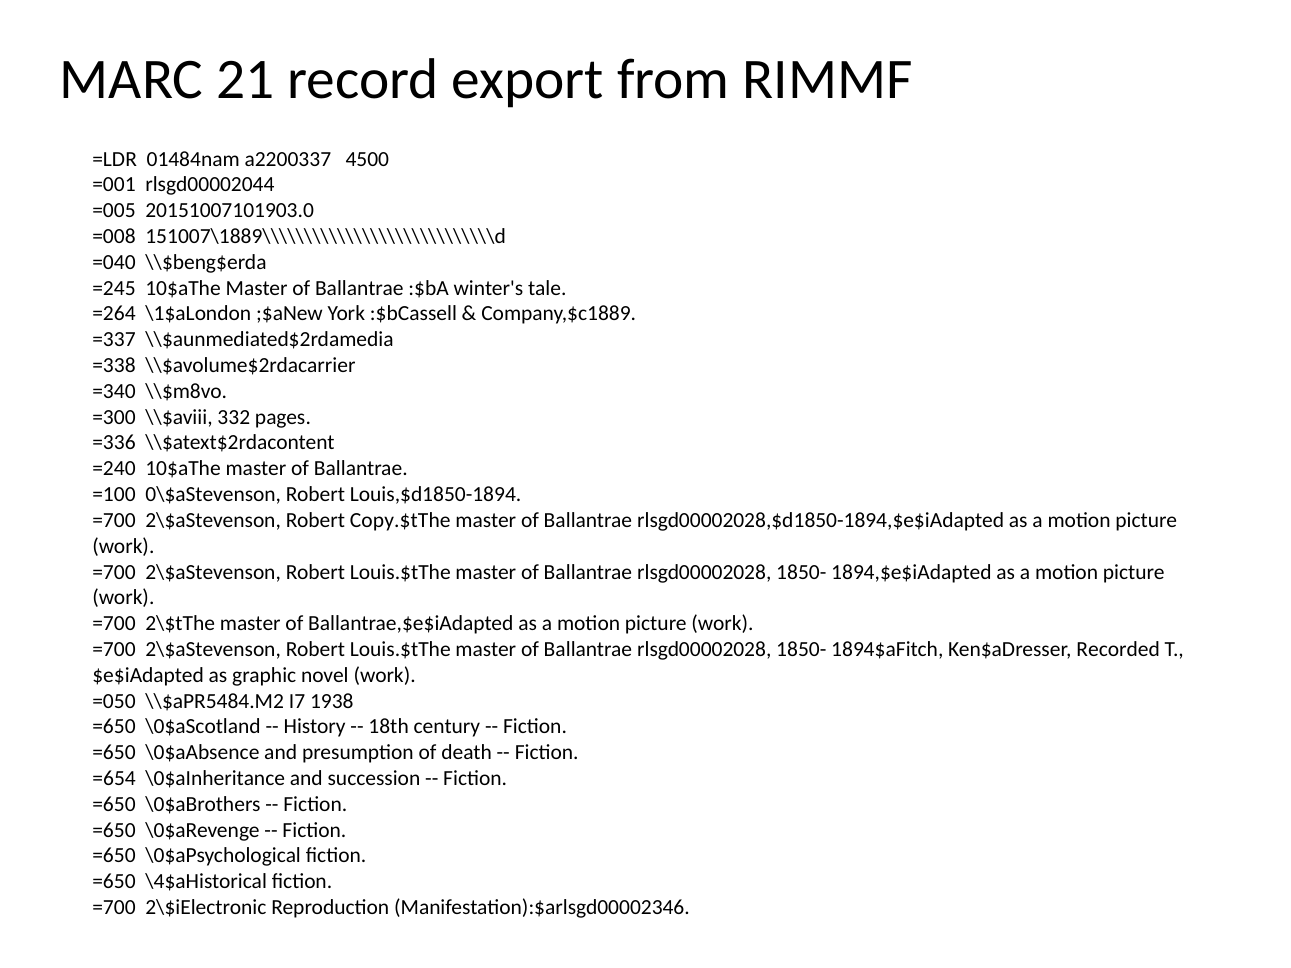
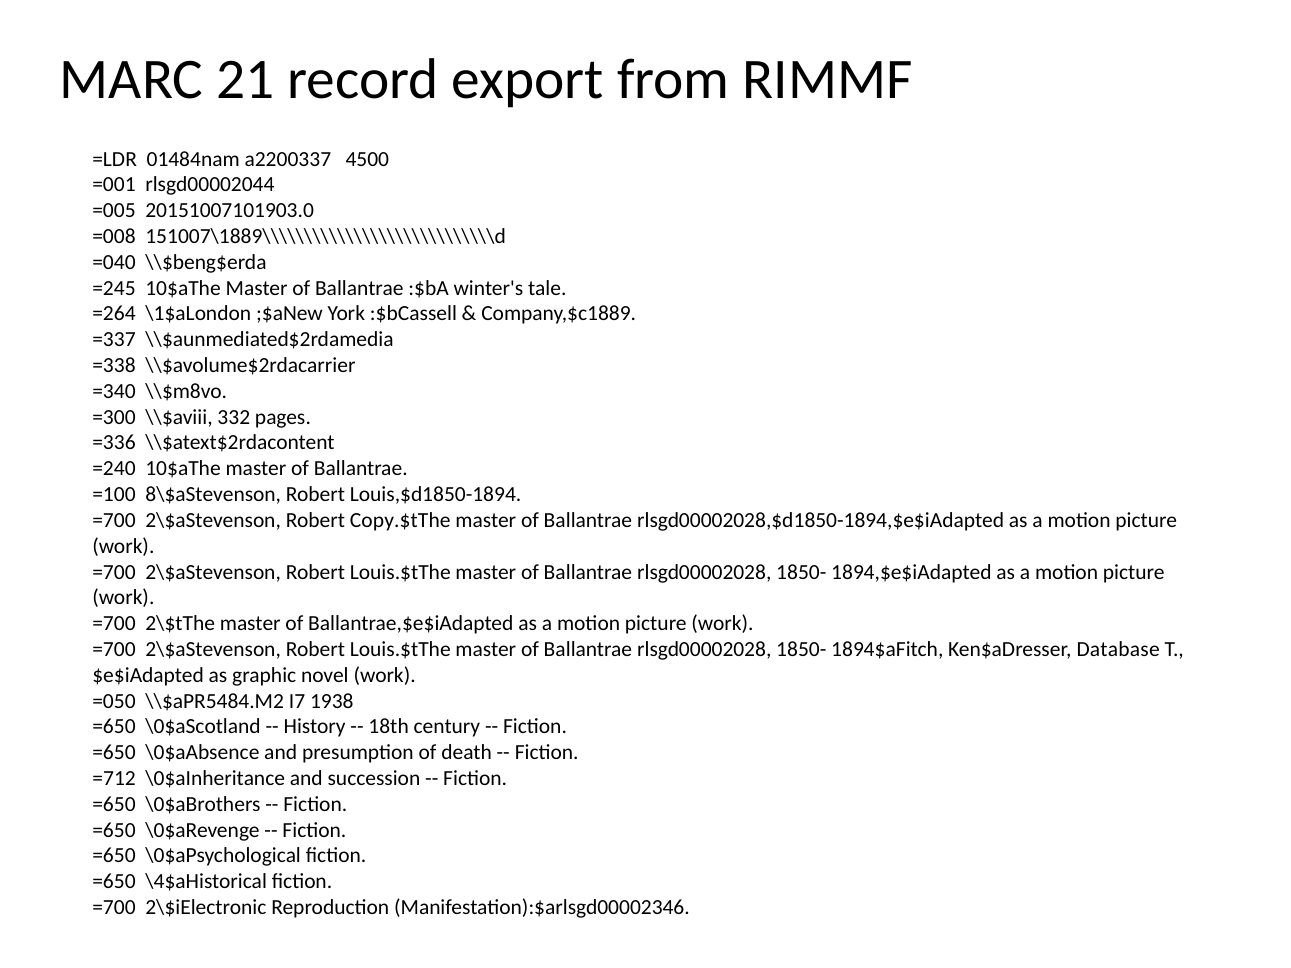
0\$aStevenson: 0\$aStevenson -> 8\$aStevenson (213, 495)
Recorded: Recorded -> Database (1118, 650)
=654: =654 -> =712 (114, 779)
